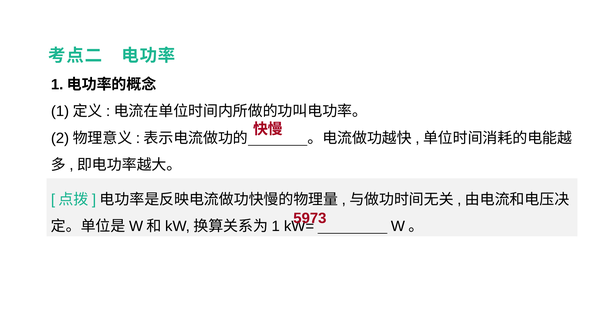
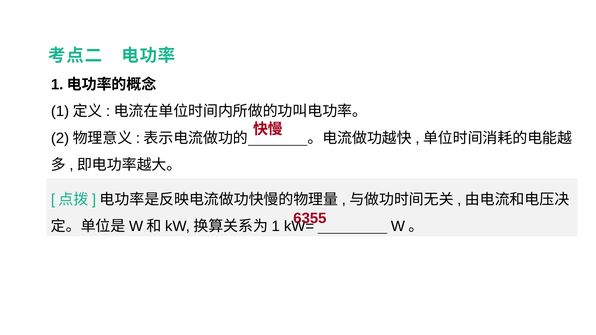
5973: 5973 -> 6355 (310, 218)
